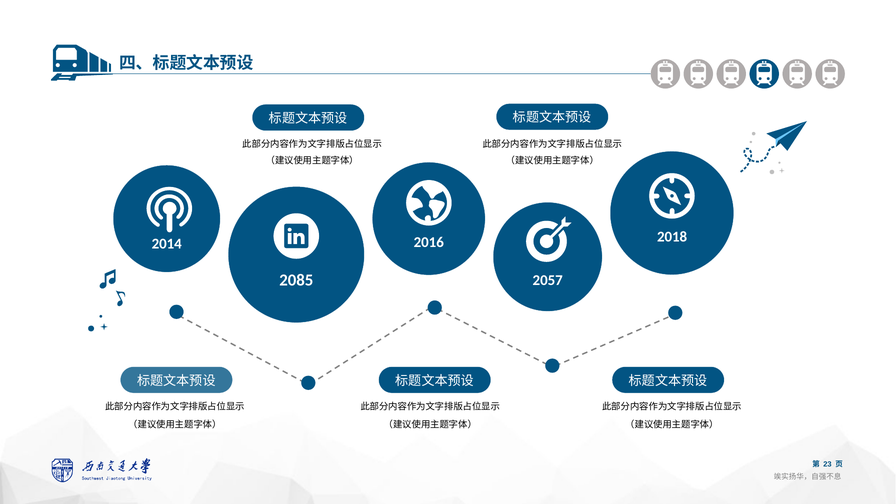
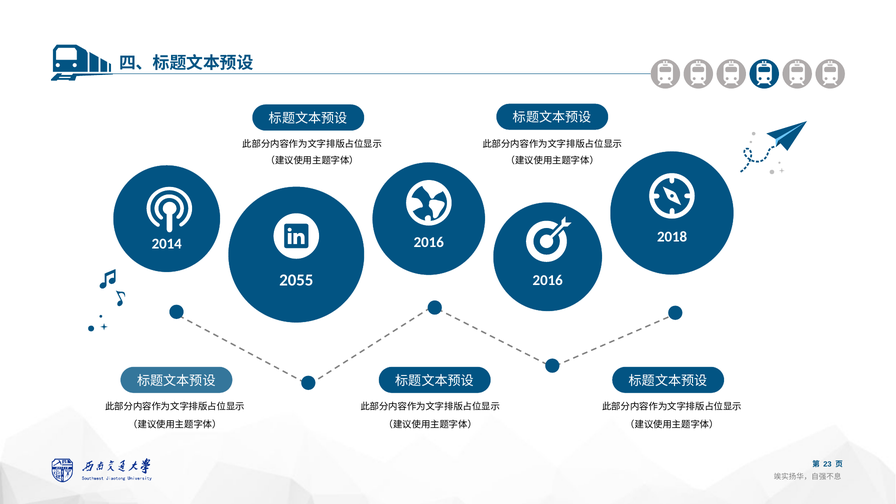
2085: 2085 -> 2055 (296, 280)
2057: 2057 -> 2016 (548, 281)
